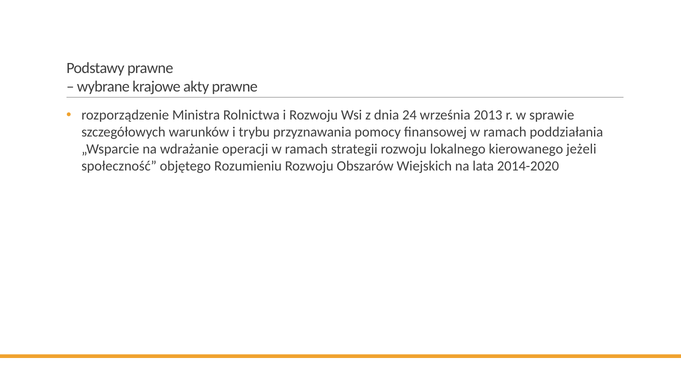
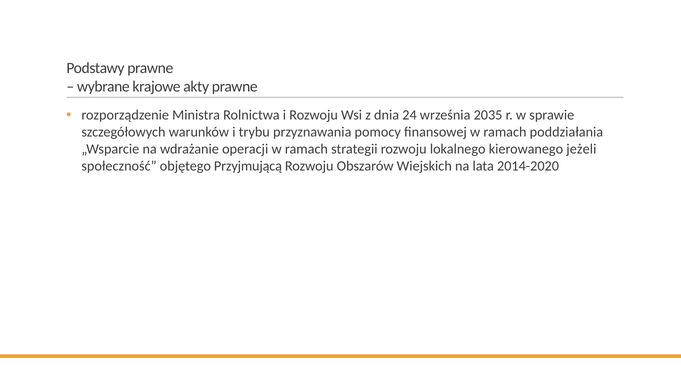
2013: 2013 -> 2035 (488, 115)
Rozumieniu: Rozumieniu -> Przyjmującą (248, 166)
